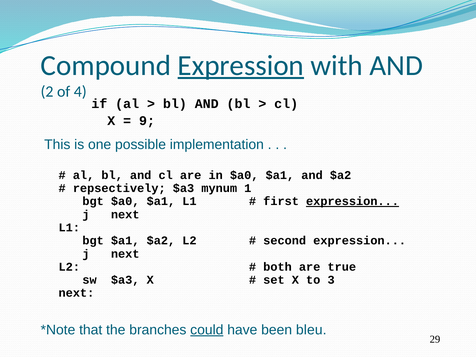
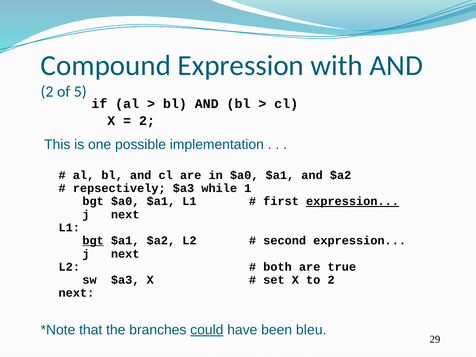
Expression underline: present -> none (241, 65)
4: 4 -> 5 (80, 91)
9: 9 -> 2 (147, 121)
mynum: mynum -> while (219, 188)
bgt underline: none -> present (93, 241)
to 3: 3 -> 2 (331, 280)
